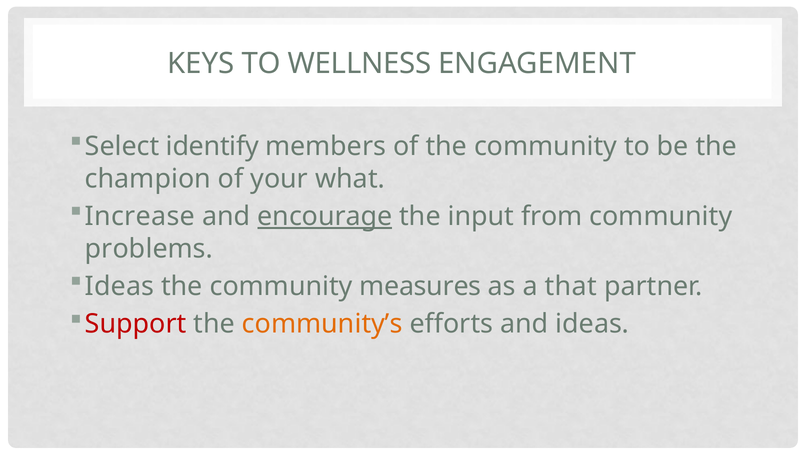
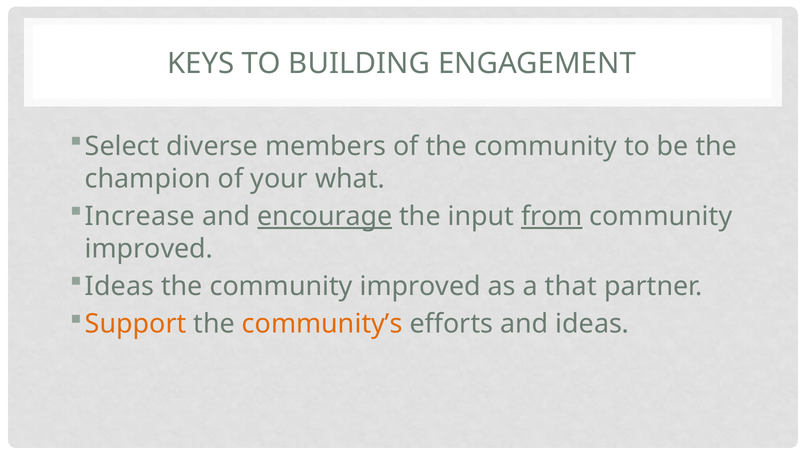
WELLNESS: WELLNESS -> BUILDING (359, 63)
identify: identify -> diverse (212, 146)
from underline: none -> present (552, 216)
problems: problems -> improved (149, 248)
the community measures: measures -> improved (420, 286)
Support colour: red -> orange (136, 324)
